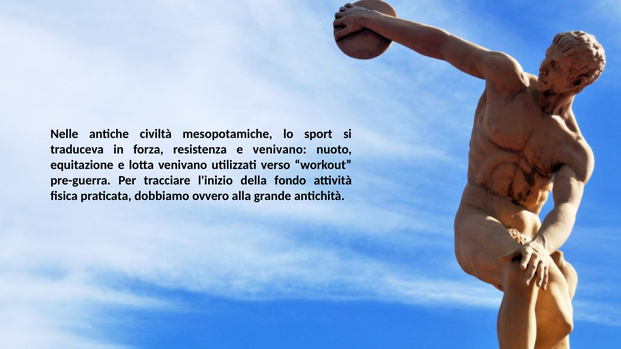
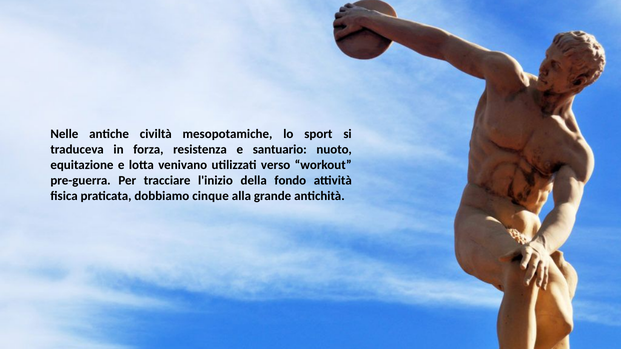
e venivano: venivano -> santuario (280, 150)
ovvero: ovvero -> cinque (211, 196)
